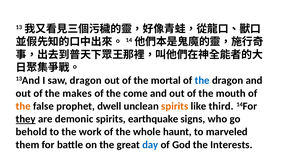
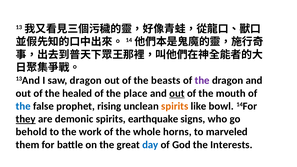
mortal: mortal -> beasts (166, 80)
the colour: blue -> purple (202, 80)
makes: makes -> healed (77, 93)
come: come -> place (135, 93)
out underline: none -> present (177, 93)
the colour: orange -> blue (23, 106)
dwell: dwell -> rising (109, 106)
third: third -> bowl (221, 106)
haunt: haunt -> horns (177, 132)
